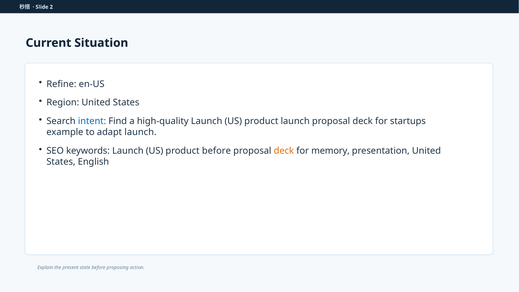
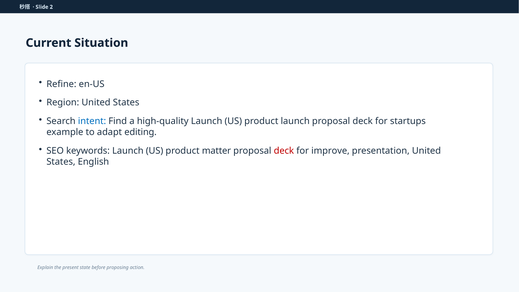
adapt launch: launch -> editing (141, 132)
product before: before -> matter (216, 151)
deck colour: orange -> red (284, 151)
memory: memory -> improve (330, 151)
